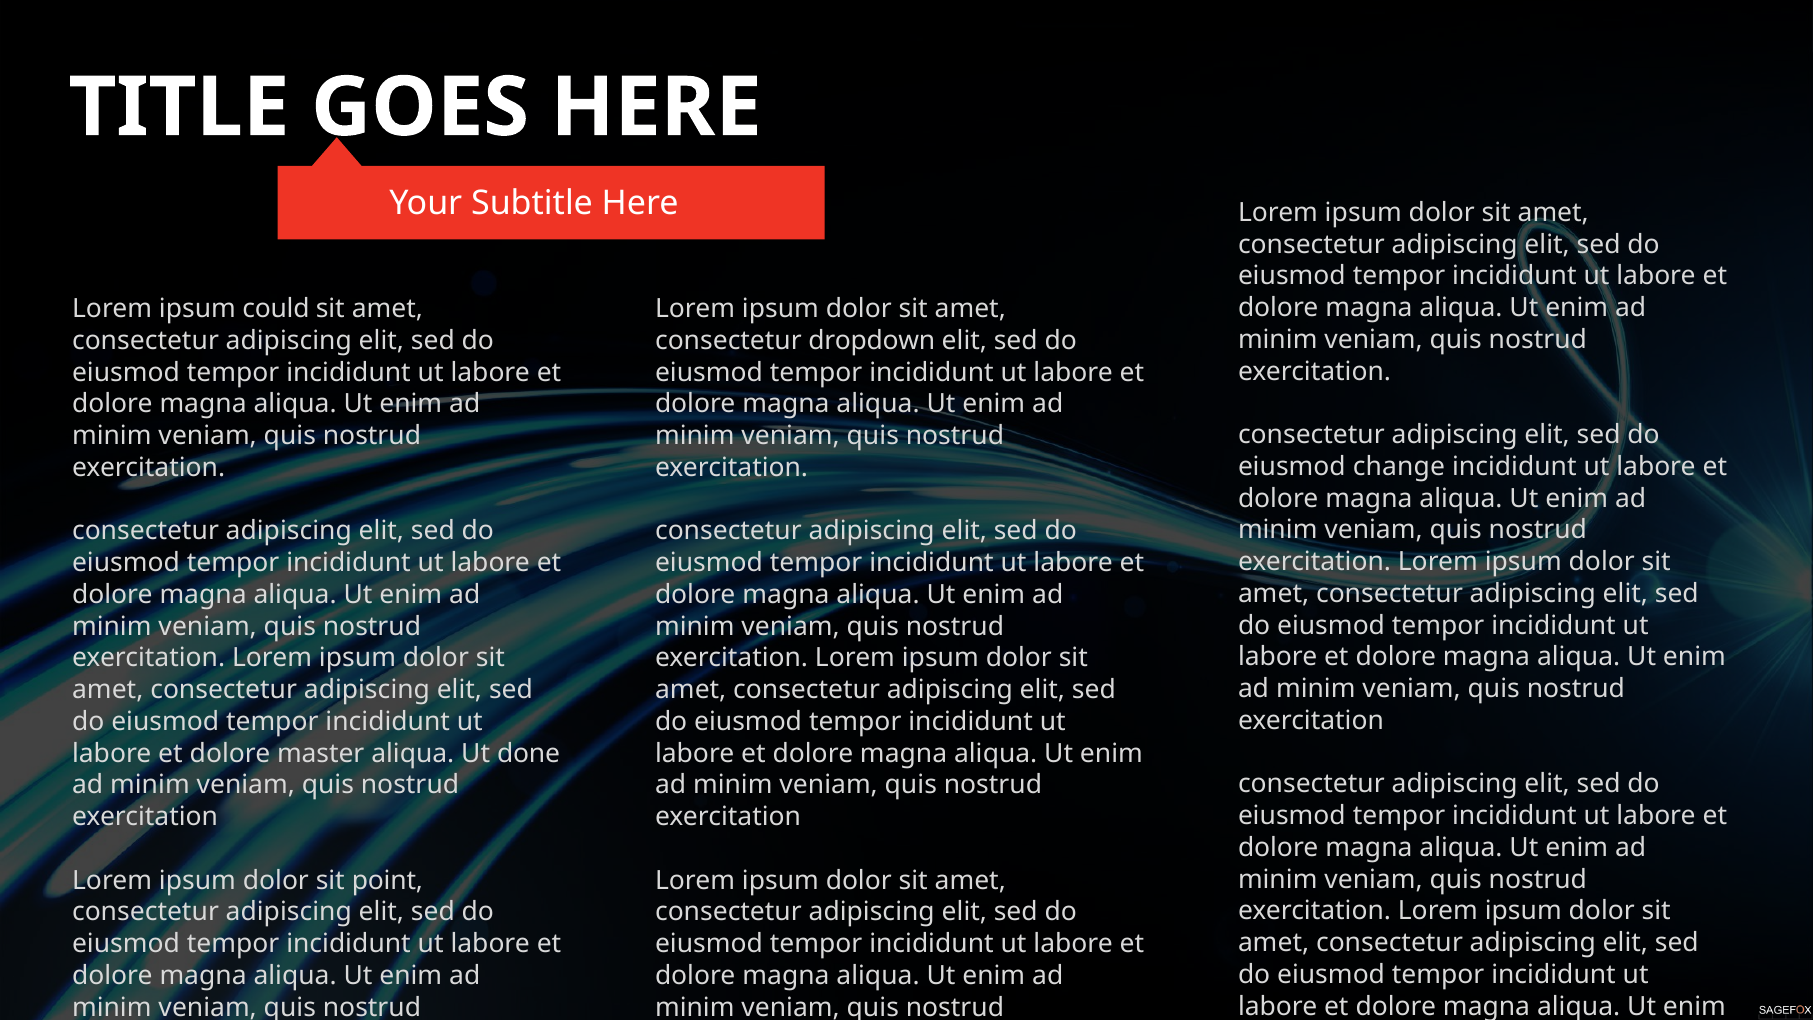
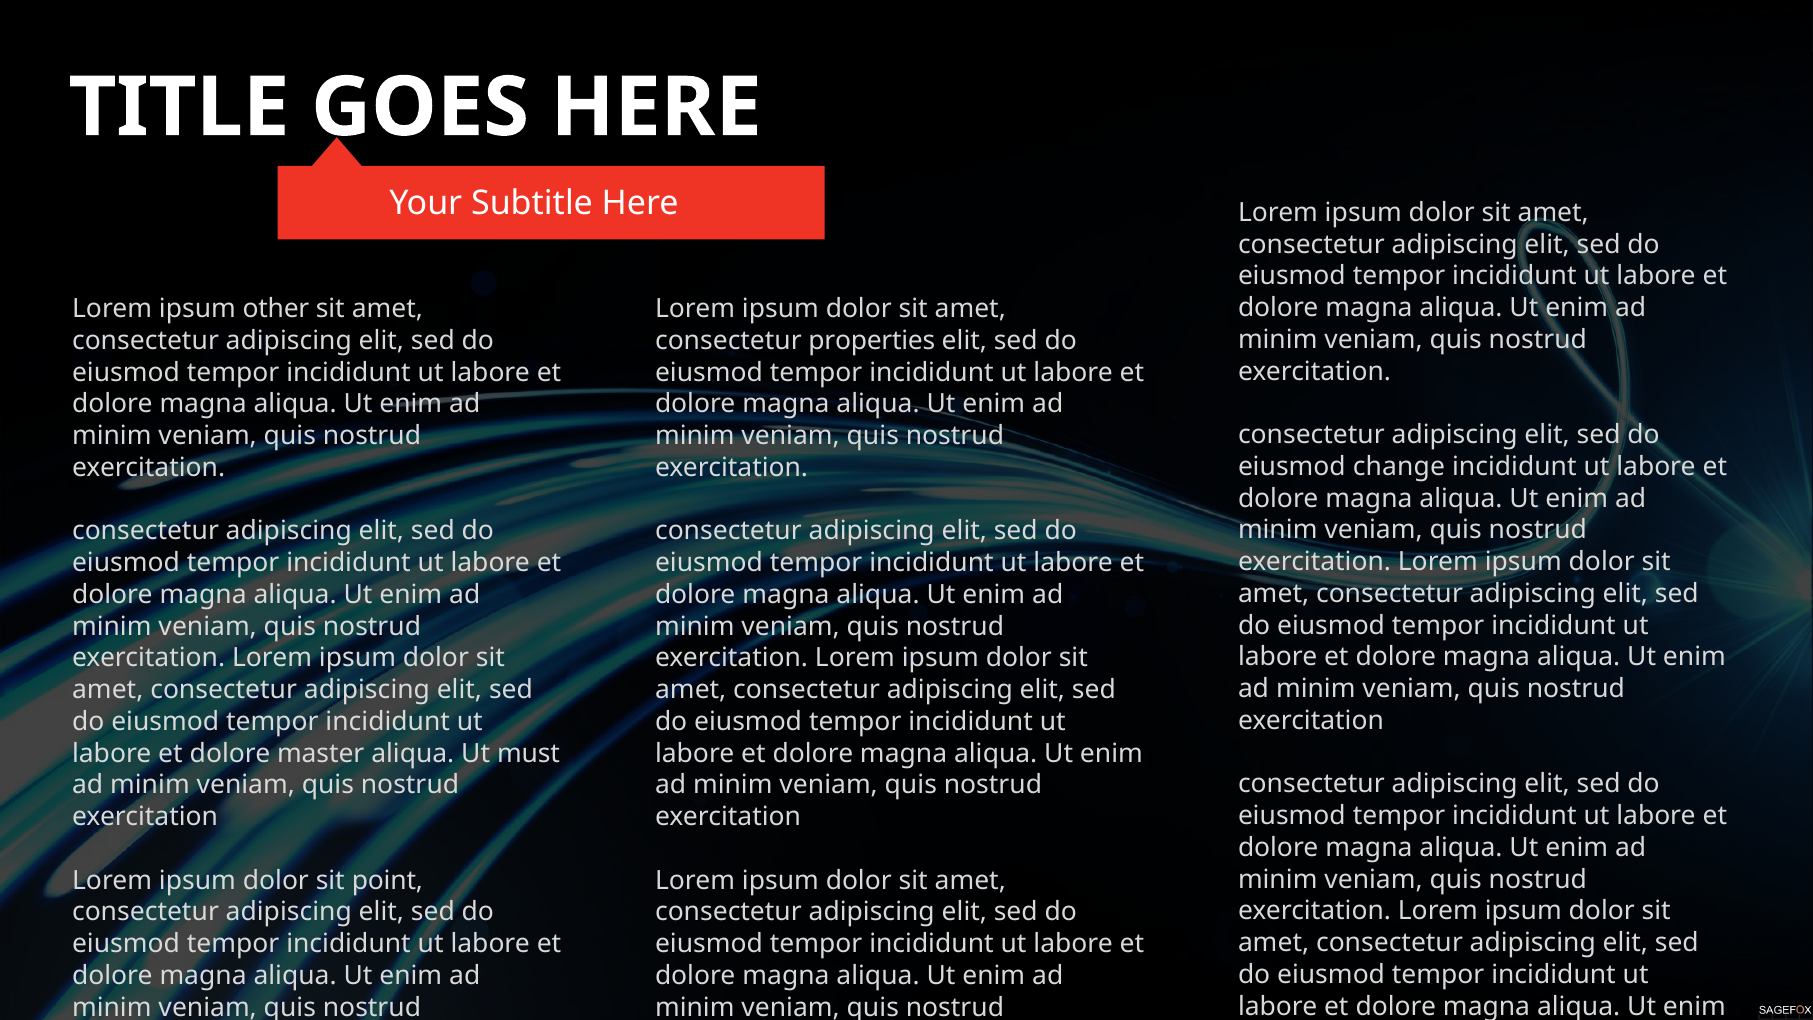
could: could -> other (276, 309)
dropdown: dropdown -> properties (872, 340)
done: done -> must (529, 753)
